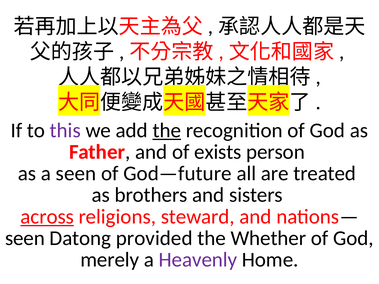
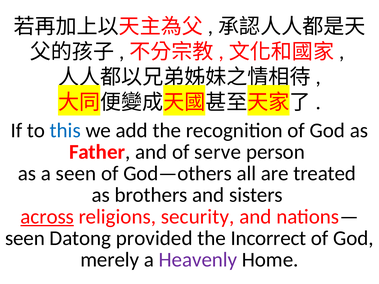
this colour: purple -> blue (65, 130)
the underline: present -> none (167, 130)
exists: exists -> serve (218, 152)
God—future: God—future -> God—others (178, 174)
steward: steward -> security (198, 217)
Whether: Whether -> Incorrect (268, 238)
